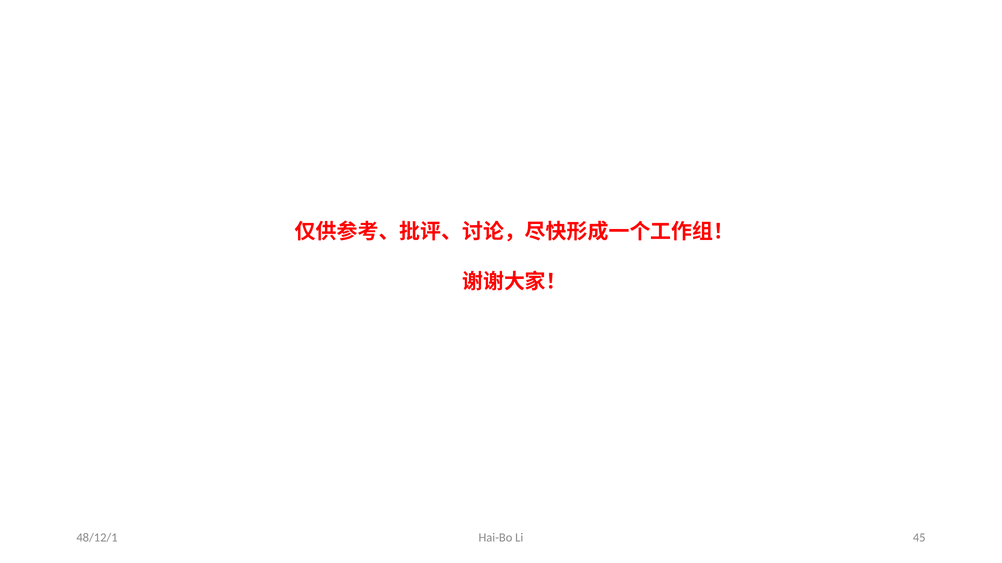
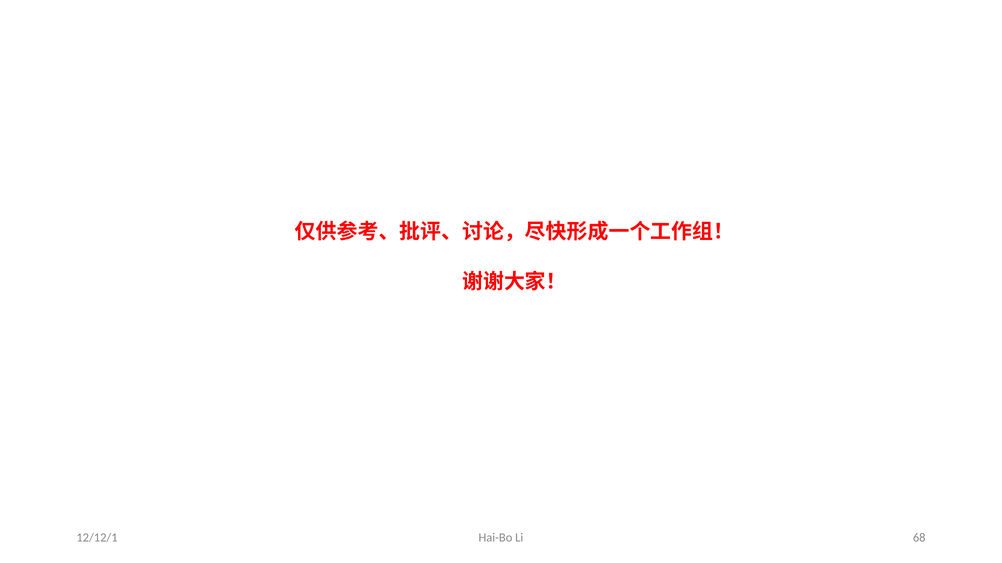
48/12/1: 48/12/1 -> 12/12/1 (97, 538)
45: 45 -> 68 (919, 538)
